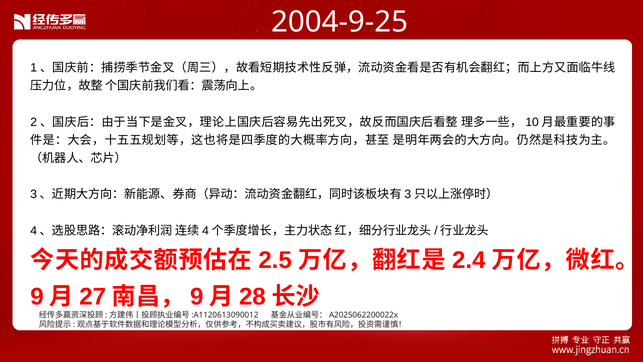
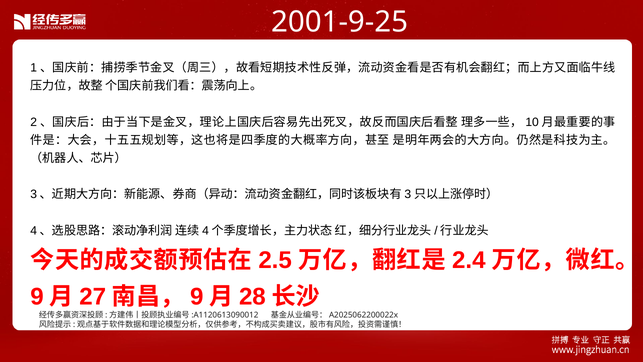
2004-9-25: 2004-9-25 -> 2001-9-25 (340, 22)
